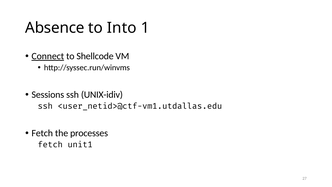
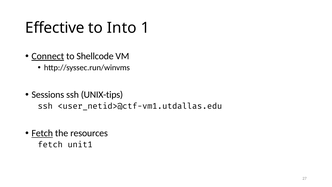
Absence: Absence -> Effective (55, 28)
UNIX-idiv: UNIX-idiv -> UNIX-tips (102, 95)
Fetch underline: none -> present (42, 133)
processes: processes -> resources (89, 133)
